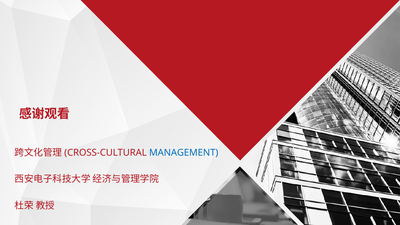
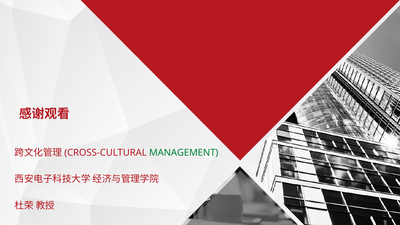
MANAGEMENT colour: blue -> green (184, 153)
